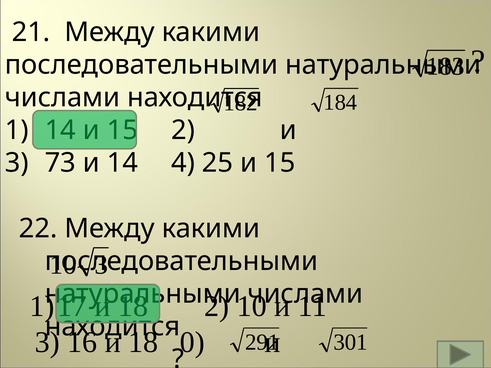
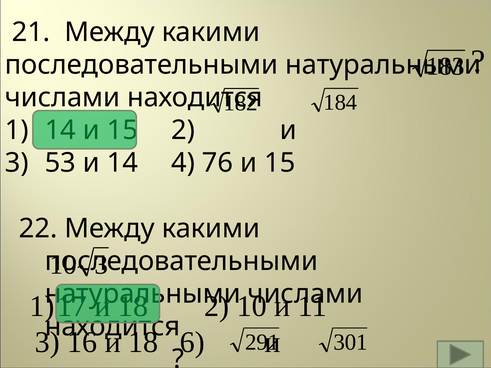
73: 73 -> 53 (60, 163)
25: 25 -> 76 (218, 163)
0: 0 -> 6 (192, 342)
